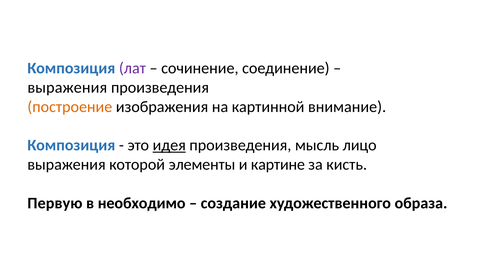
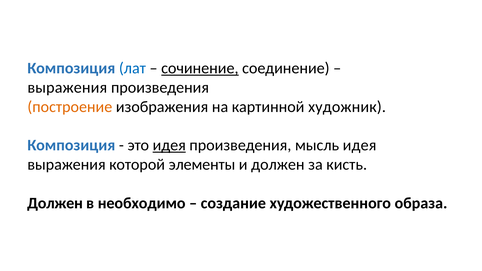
лат colour: purple -> blue (132, 68)
сочинение underline: none -> present (200, 68)
внимание: внимание -> художник (347, 107)
мысль лицо: лицо -> идея (360, 145)
и картине: картине -> должен (278, 165)
Первую: Первую -> Должен (55, 203)
